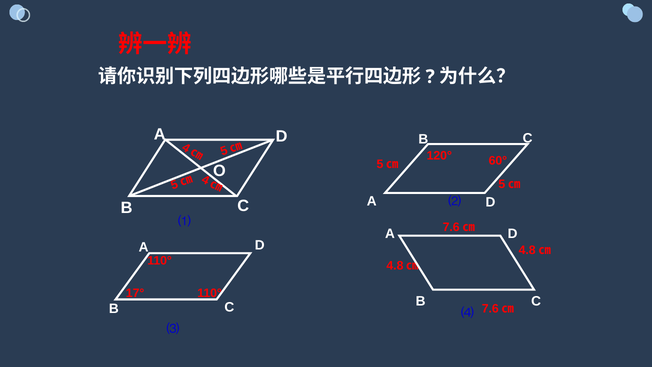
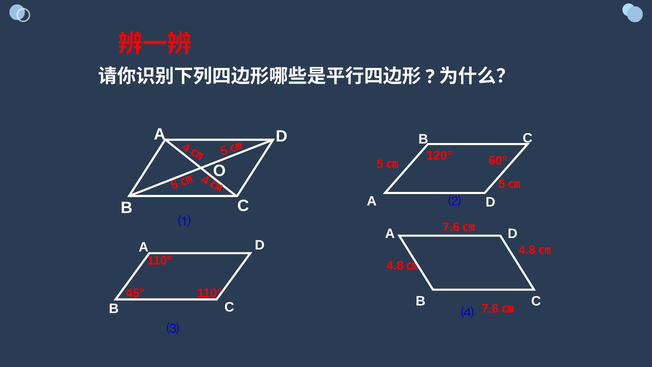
17°: 17° -> 45° (135, 293)
